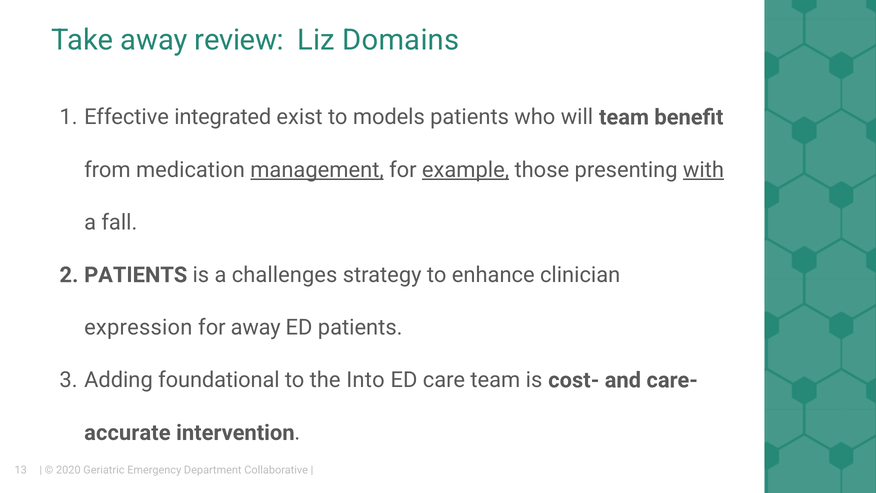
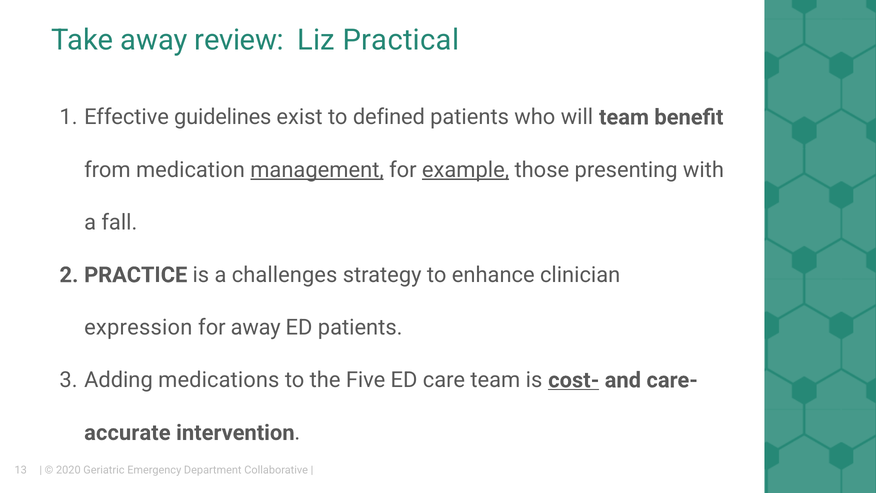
Domains: Domains -> Practical (401, 40)
integrated: integrated -> guidelines (223, 117)
models: models -> defined (389, 117)
with underline: present -> none (703, 170)
PATIENTS: PATIENTS -> PRACTICE (136, 275)
foundational: foundational -> medications (219, 380)
Into: Into -> Five (366, 380)
cost- underline: none -> present (574, 380)
